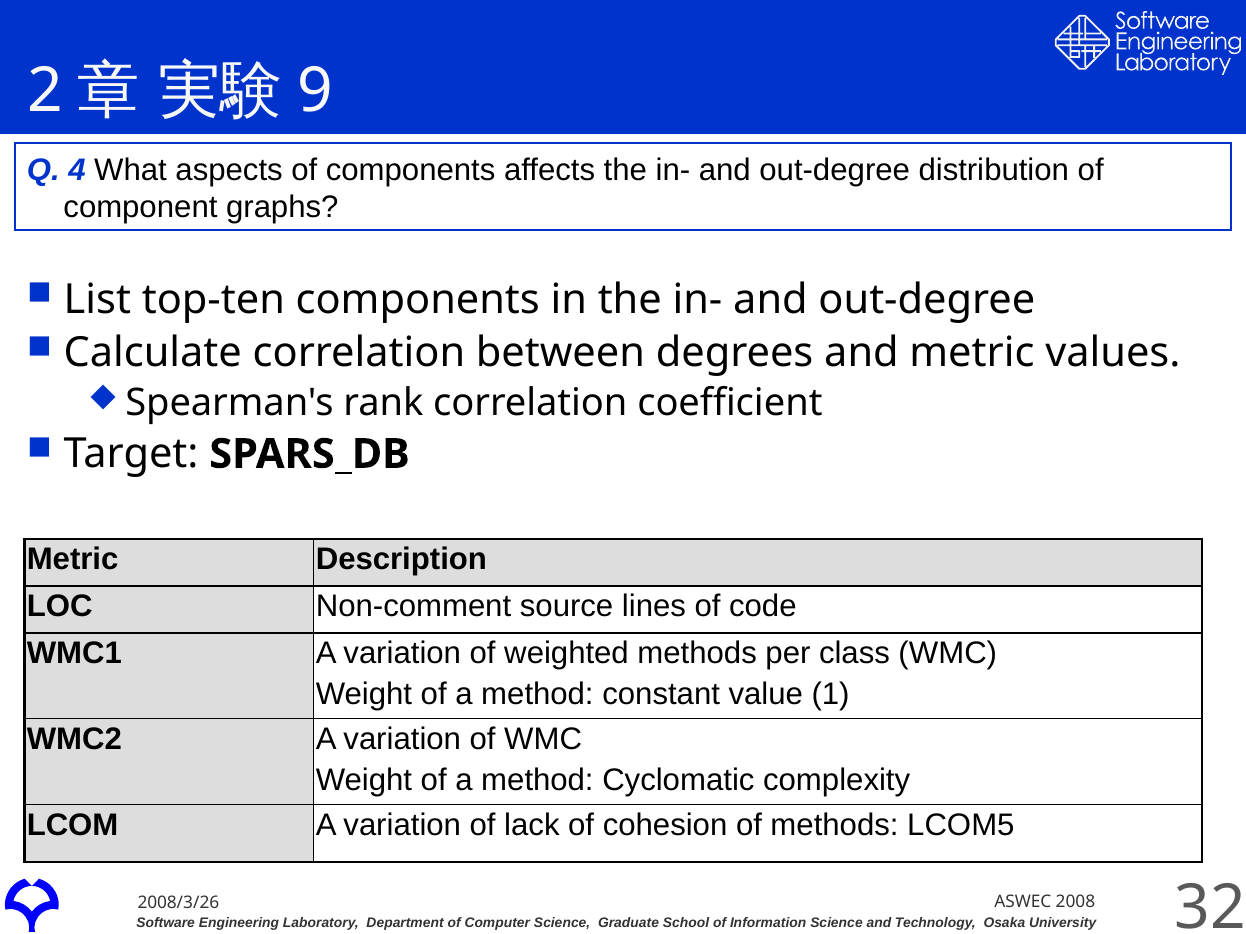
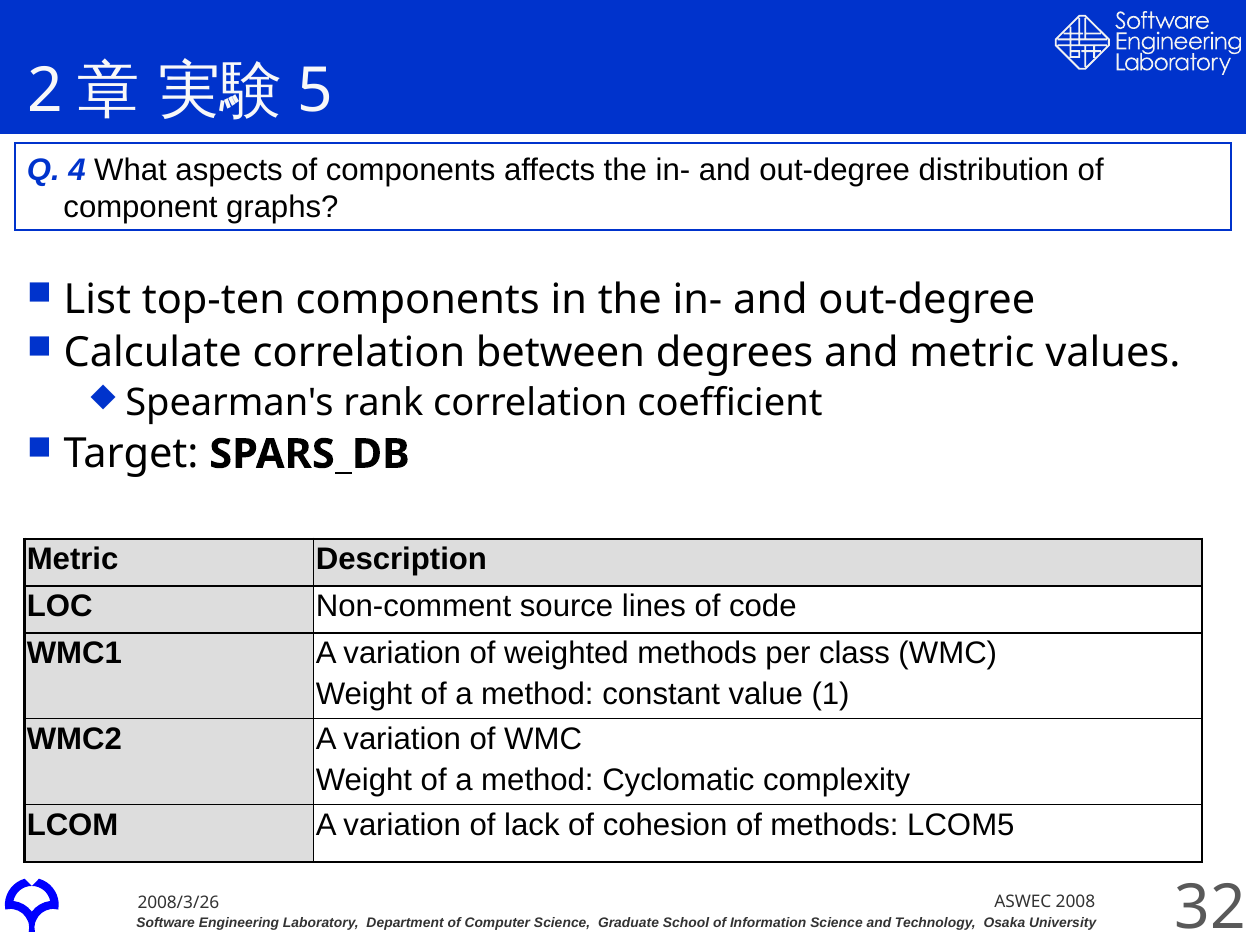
9: 9 -> 5 (316, 91)
